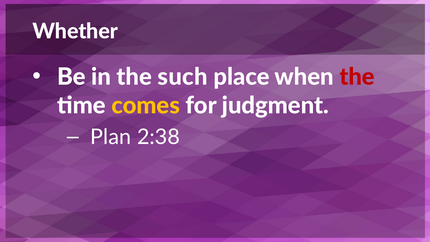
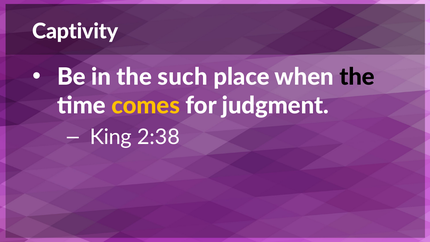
Whether: Whether -> Captivity (75, 31)
the colour: red -> black (357, 77)
Plan: Plan -> King (111, 137)
